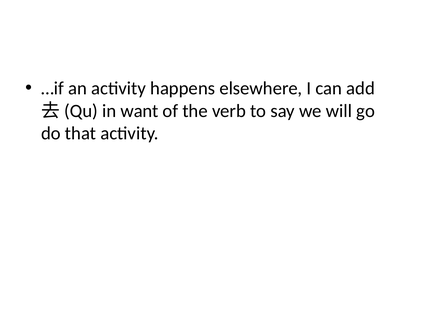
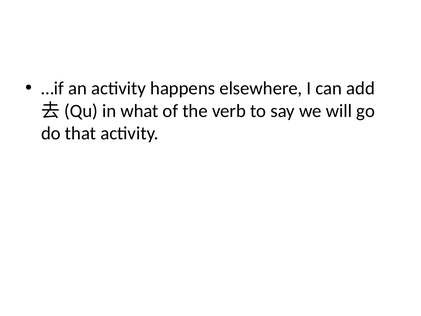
want: want -> what (140, 111)
